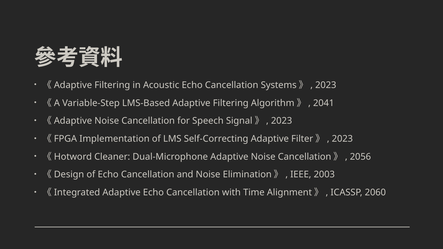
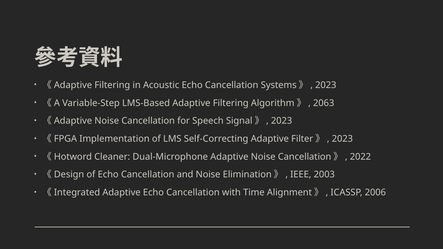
2041: 2041 -> 2063 (324, 103)
2056: 2056 -> 2022 (360, 157)
2060: 2060 -> 2006 (375, 193)
